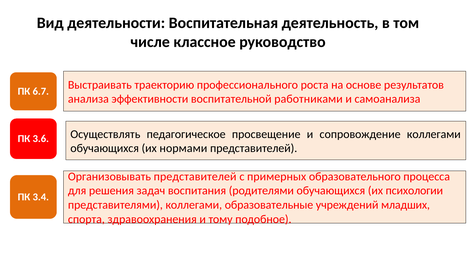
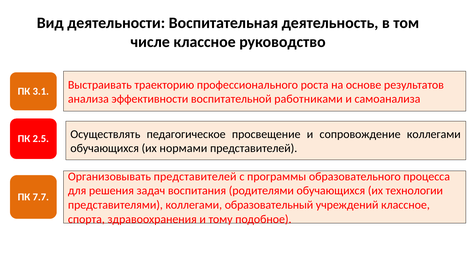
6.7: 6.7 -> 3.1 (41, 91)
3.6: 3.6 -> 2.5 (41, 139)
примерных: примерных -> программы (277, 177)
психологии: психологии -> технологии (414, 191)
3.4: 3.4 -> 7.7 (41, 197)
образовательные: образовательные -> образовательный (269, 205)
учреждений младших: младших -> классное (405, 205)
